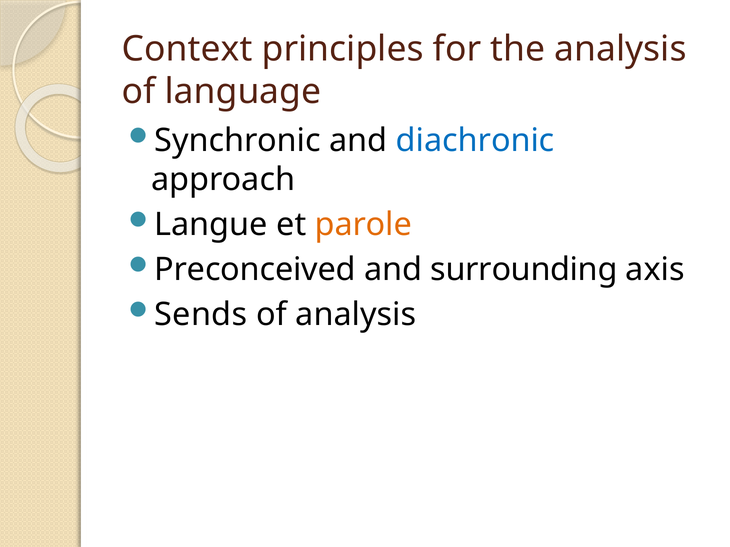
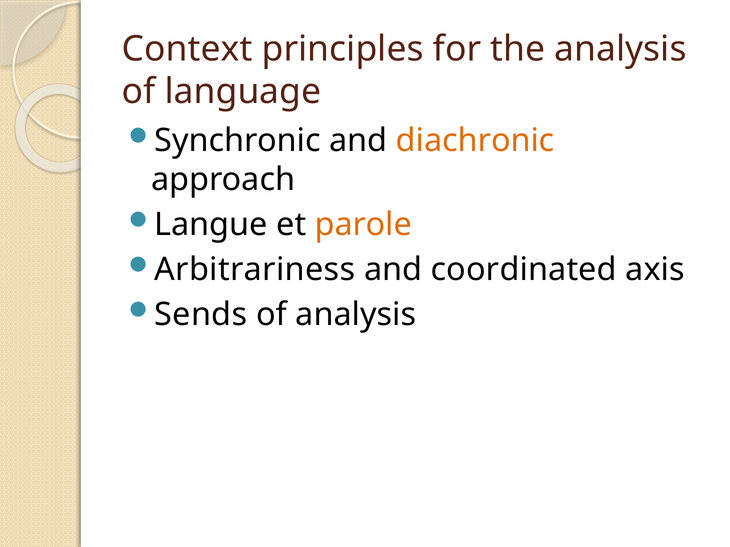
diachronic colour: blue -> orange (475, 141)
Preconceived: Preconceived -> Arbitrariness (255, 270)
surrounding: surrounding -> coordinated (524, 270)
